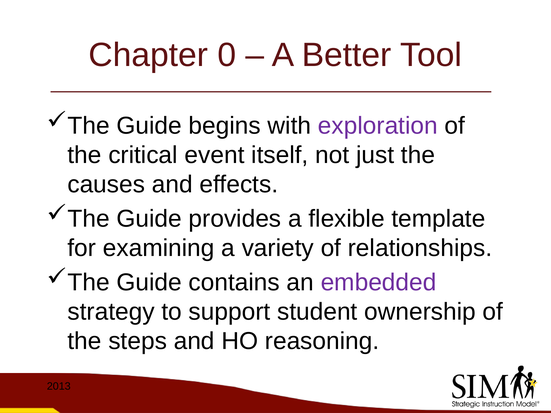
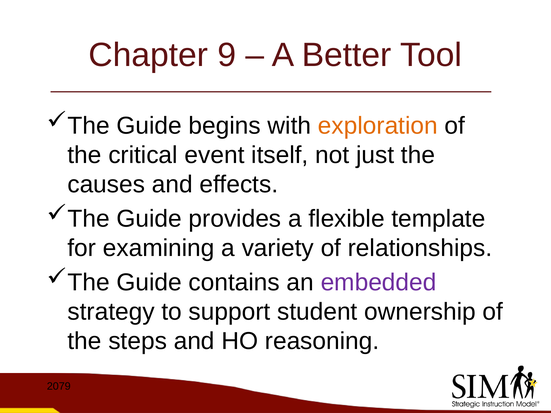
0: 0 -> 9 (227, 55)
exploration colour: purple -> orange (378, 126)
2013: 2013 -> 2079 (59, 386)
